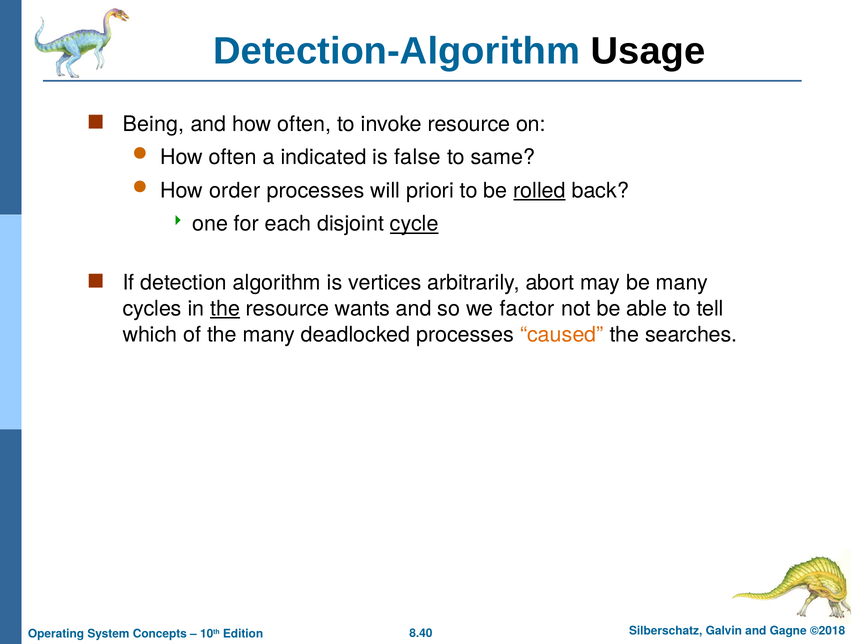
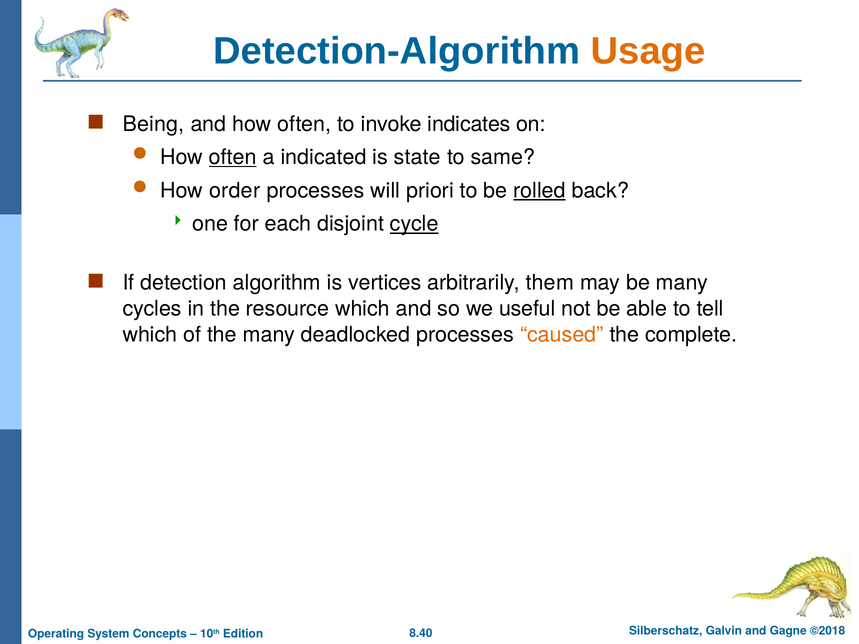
Usage colour: black -> orange (648, 51)
invoke resource: resource -> indicates (469, 124)
often underline: none -> present (233, 157)
false: false -> state (417, 157)
abort: abort -> them (550, 283)
the underline: present -> none (225, 309)
resource wants: wants -> which (362, 309)
factor: factor -> useful (527, 309)
searches: searches -> complete (691, 335)
